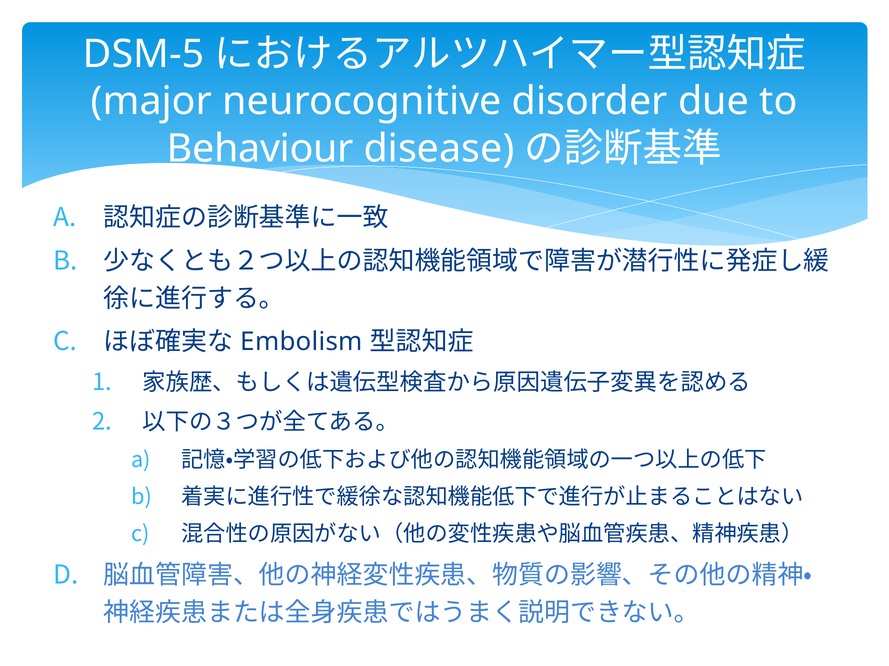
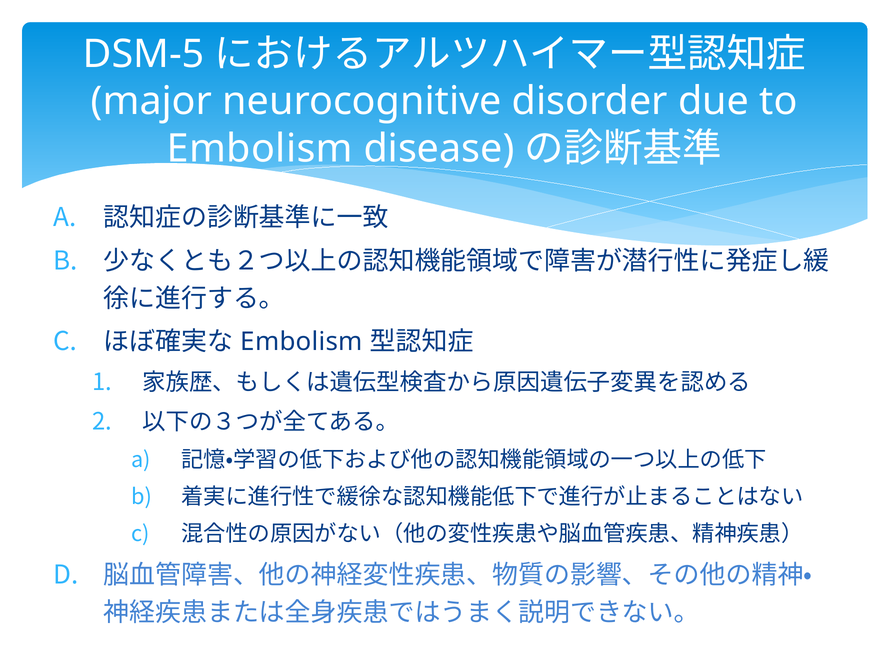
Behaviour: Behaviour -> Embolism (260, 149)
